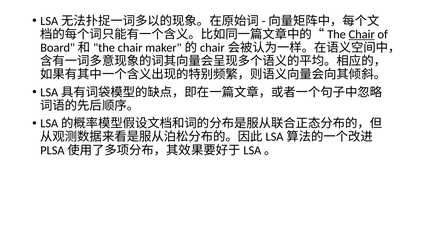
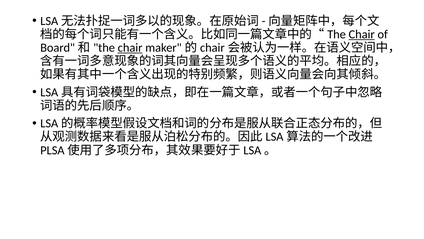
chair underline: none -> present (130, 48)
